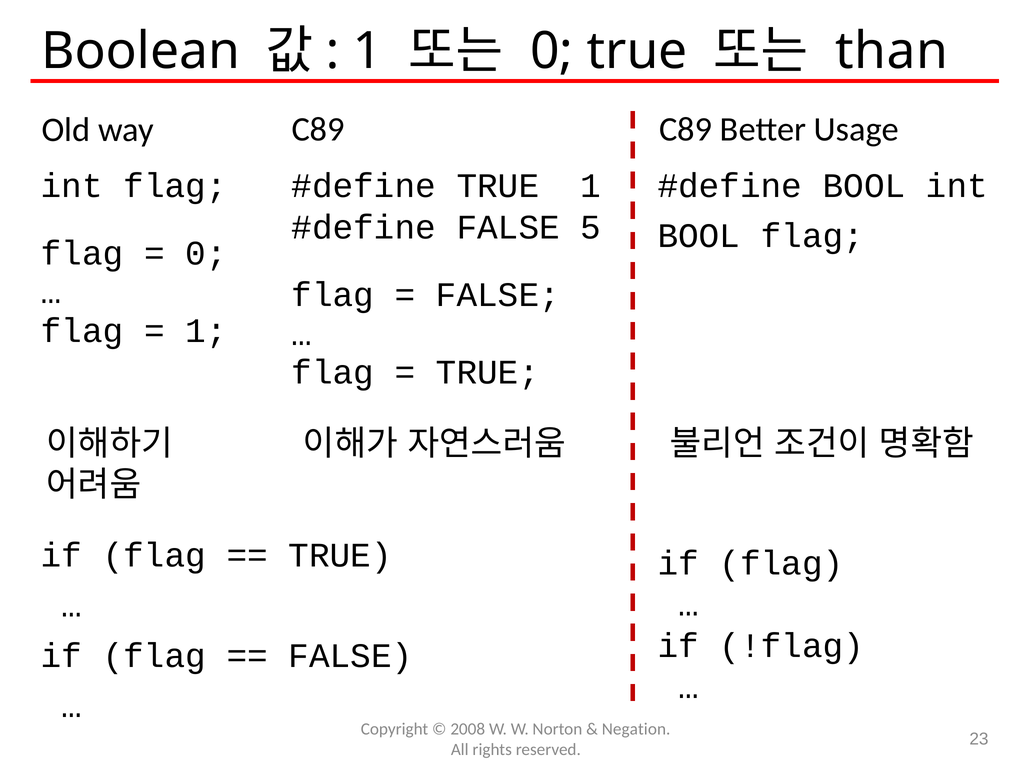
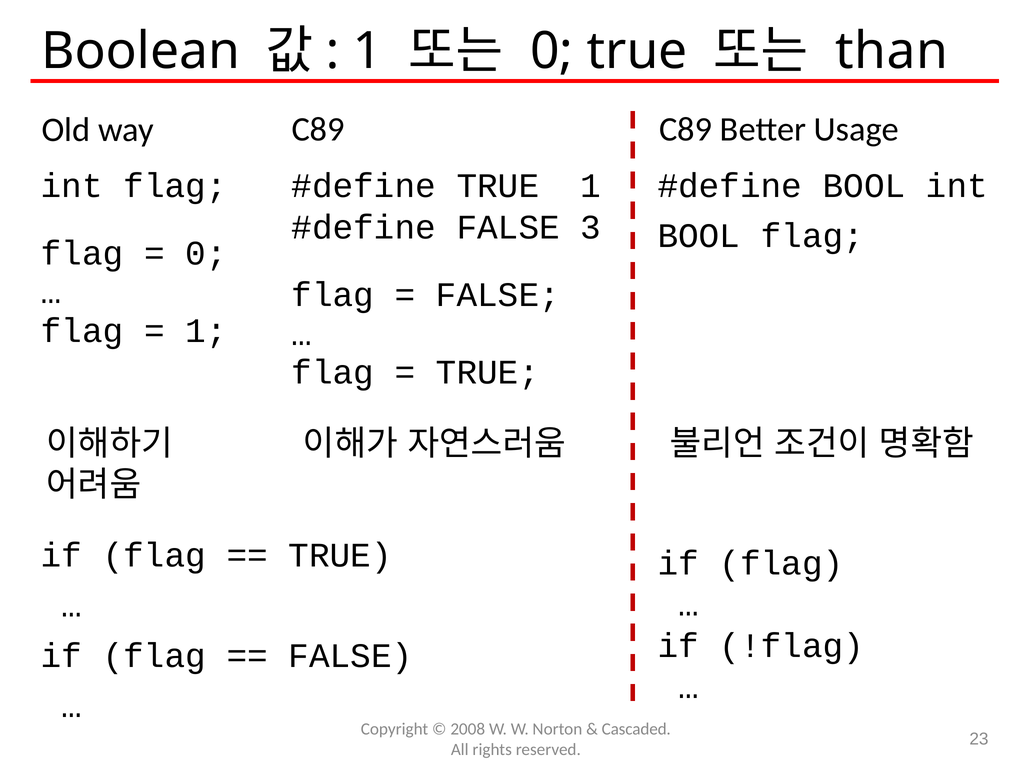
5: 5 -> 3 (591, 227)
Negation: Negation -> Cascaded (636, 729)
